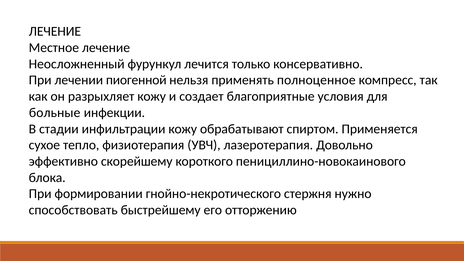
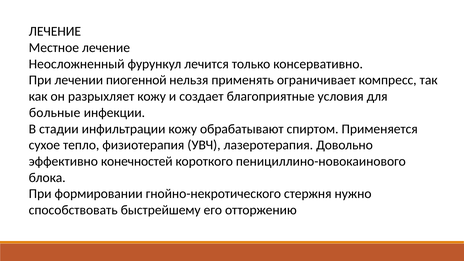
полноценное: полноценное -> ограничивает (316, 80)
скорейшему: скорейшему -> конечностей (137, 161)
